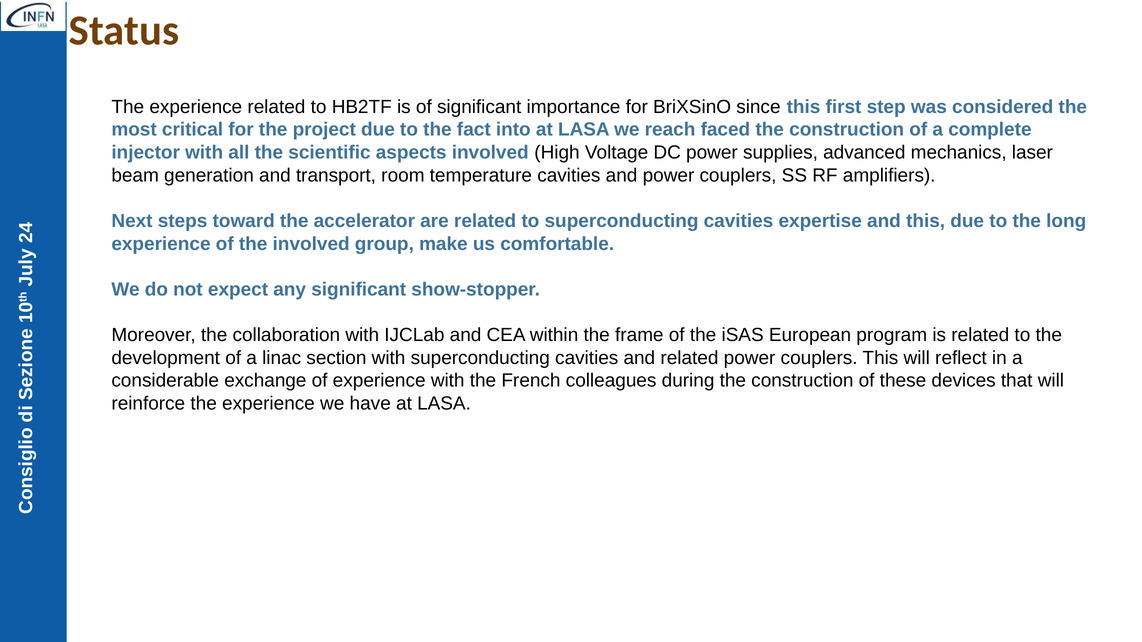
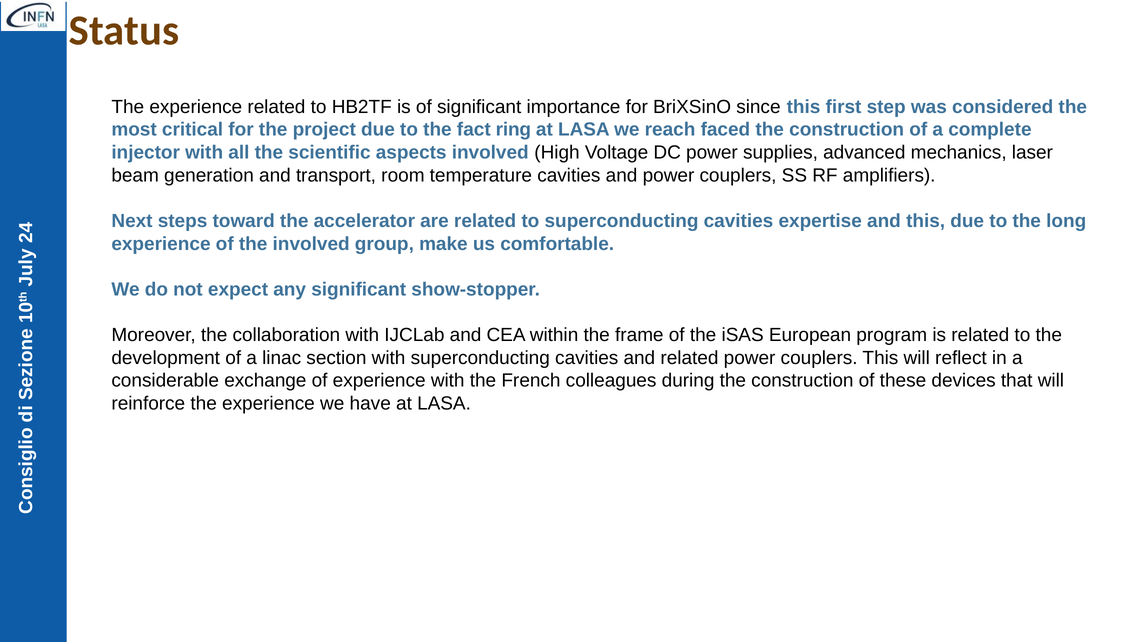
into: into -> ring (513, 130)
